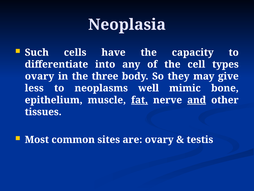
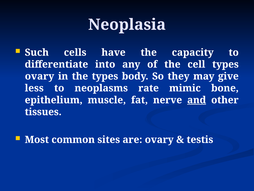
the three: three -> types (105, 76)
well: well -> rate (149, 88)
fat underline: present -> none (140, 100)
